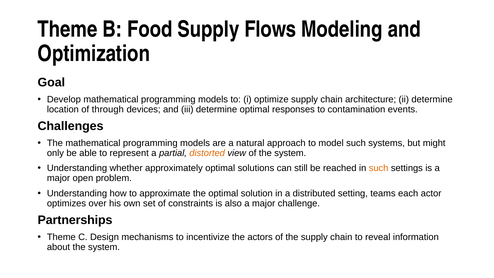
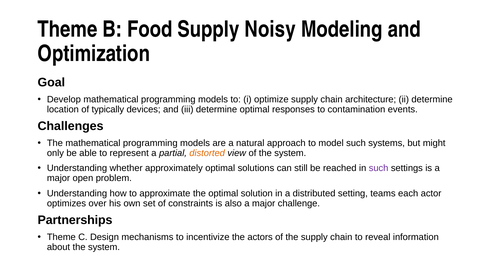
Flows: Flows -> Noisy (270, 29)
through: through -> typically (108, 109)
such colour: orange -> purple (379, 168)
